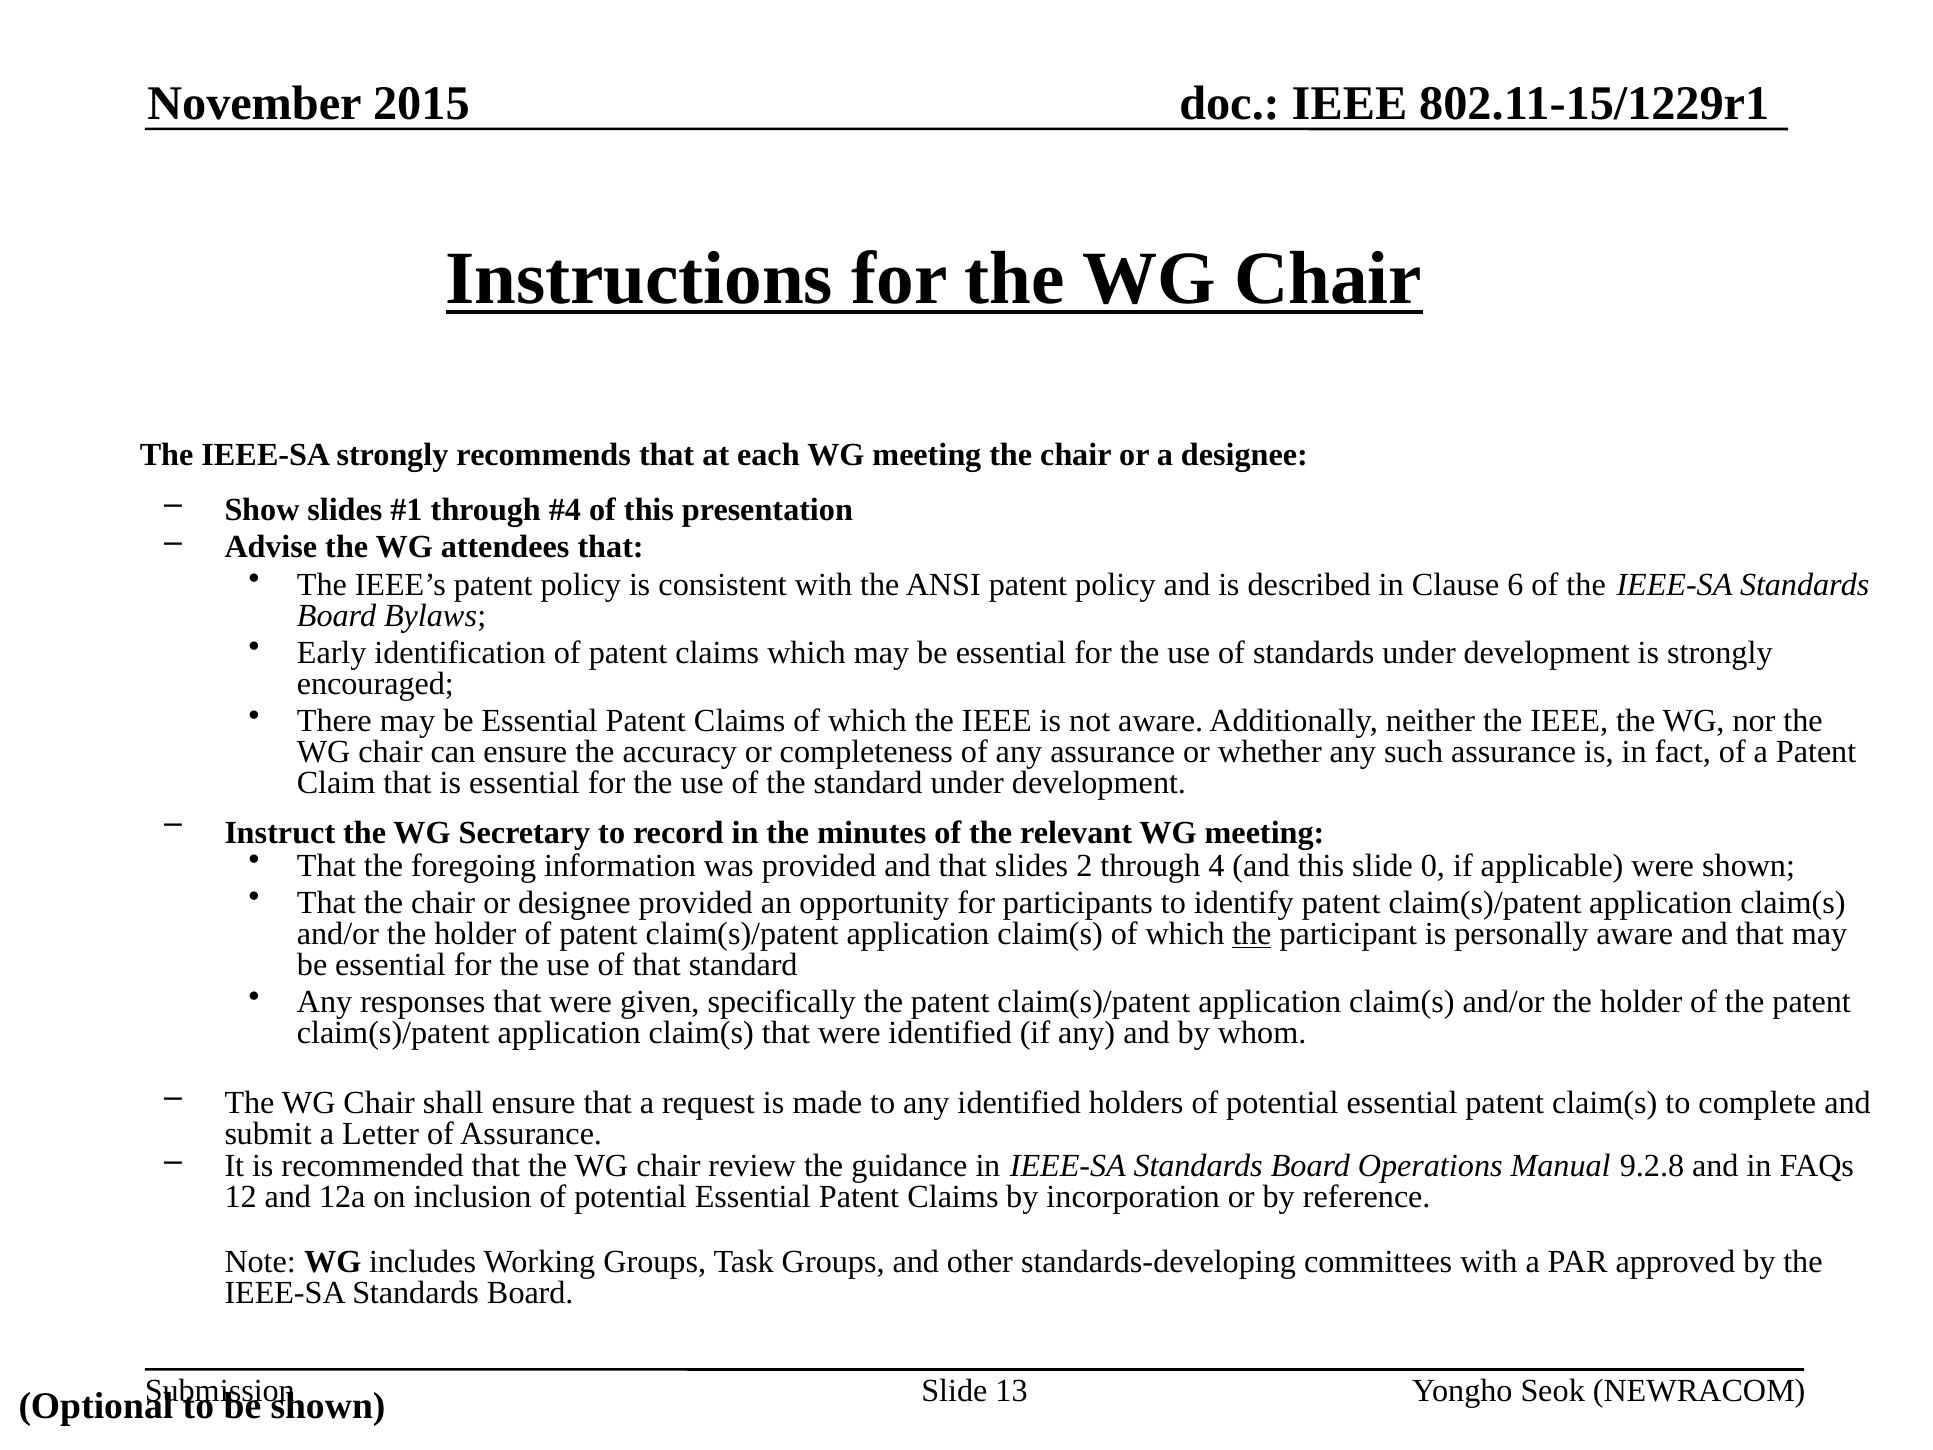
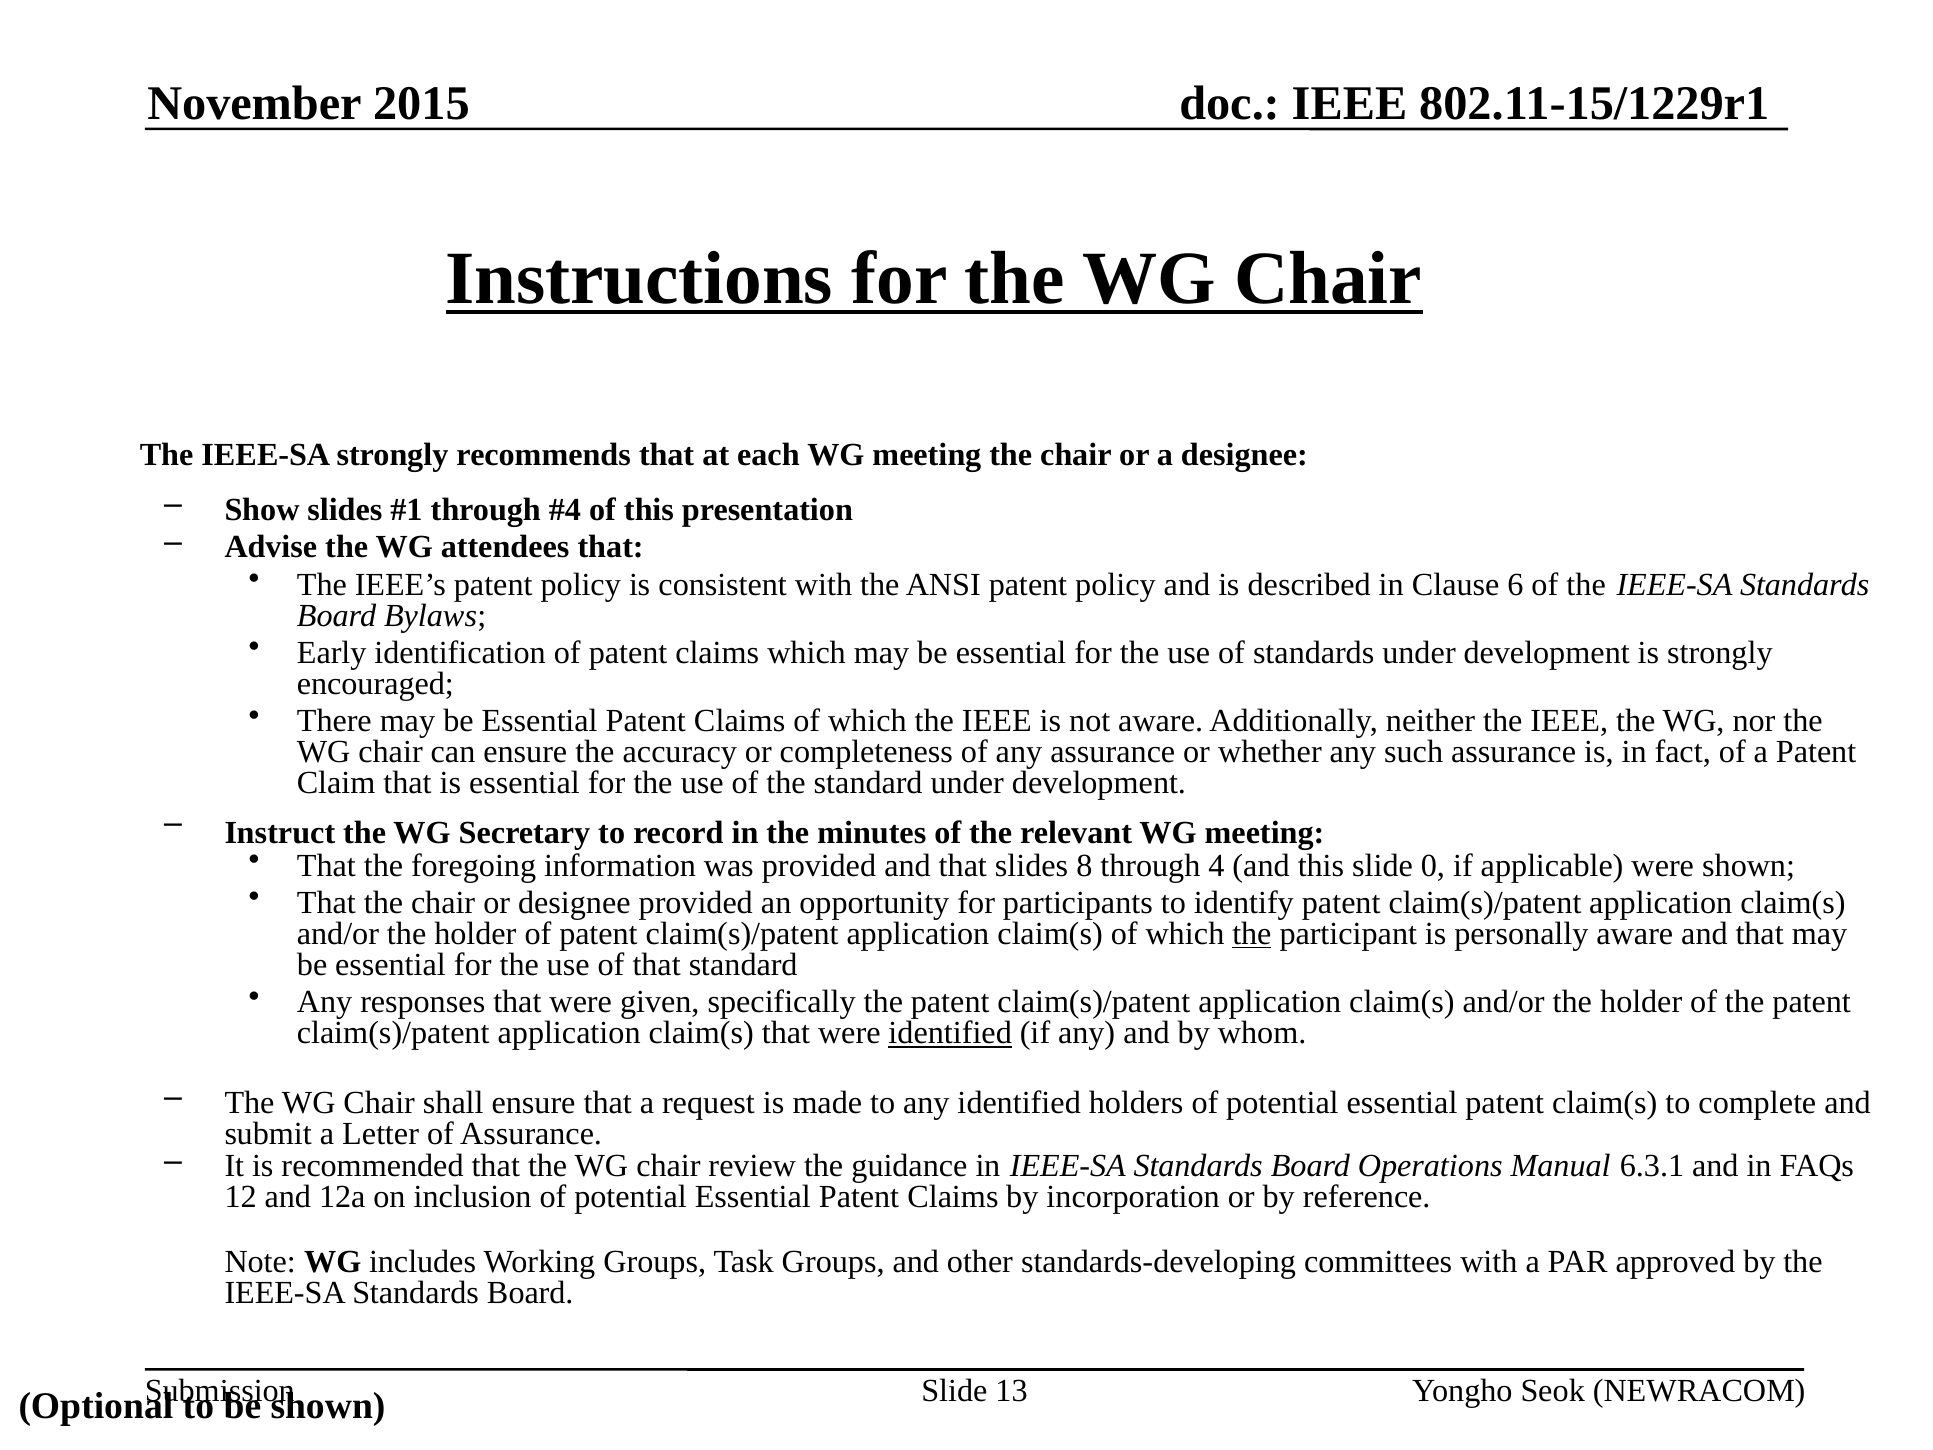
2: 2 -> 8 (1084, 865)
identified underline: none -> present (950, 1033)
9.2.8: 9.2.8 -> 6.3.1 (1652, 1166)
